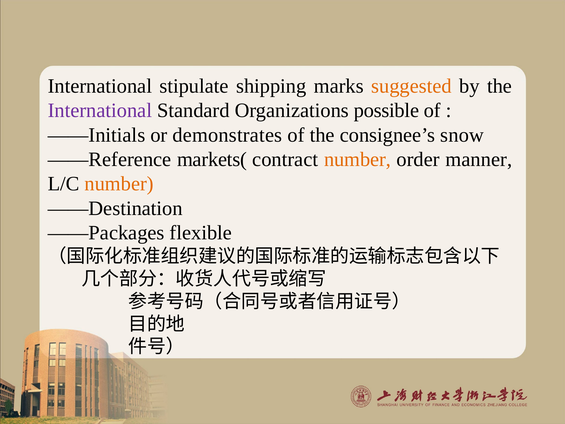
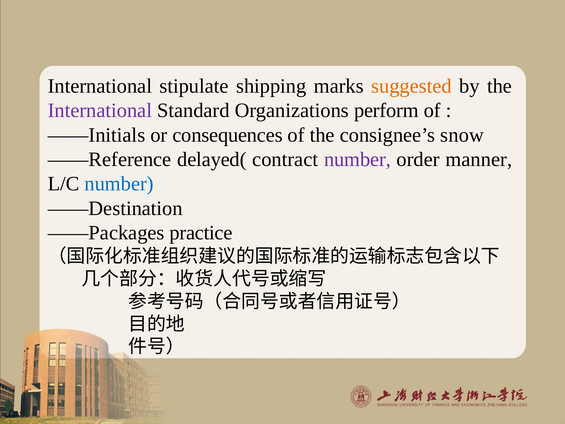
possible: possible -> perform (386, 110)
demonstrates: demonstrates -> consequences (228, 135)
markets(: markets( -> delayed( (212, 159)
number colour: orange -> purple (357, 159)
number colour: orange -> blue (119, 184)
flexible: flexible -> practice (201, 233)
